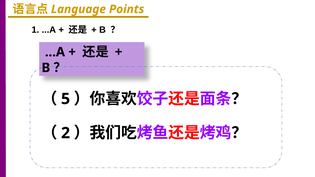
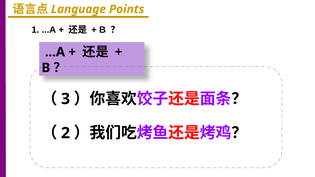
5: 5 -> 3 (66, 99)
